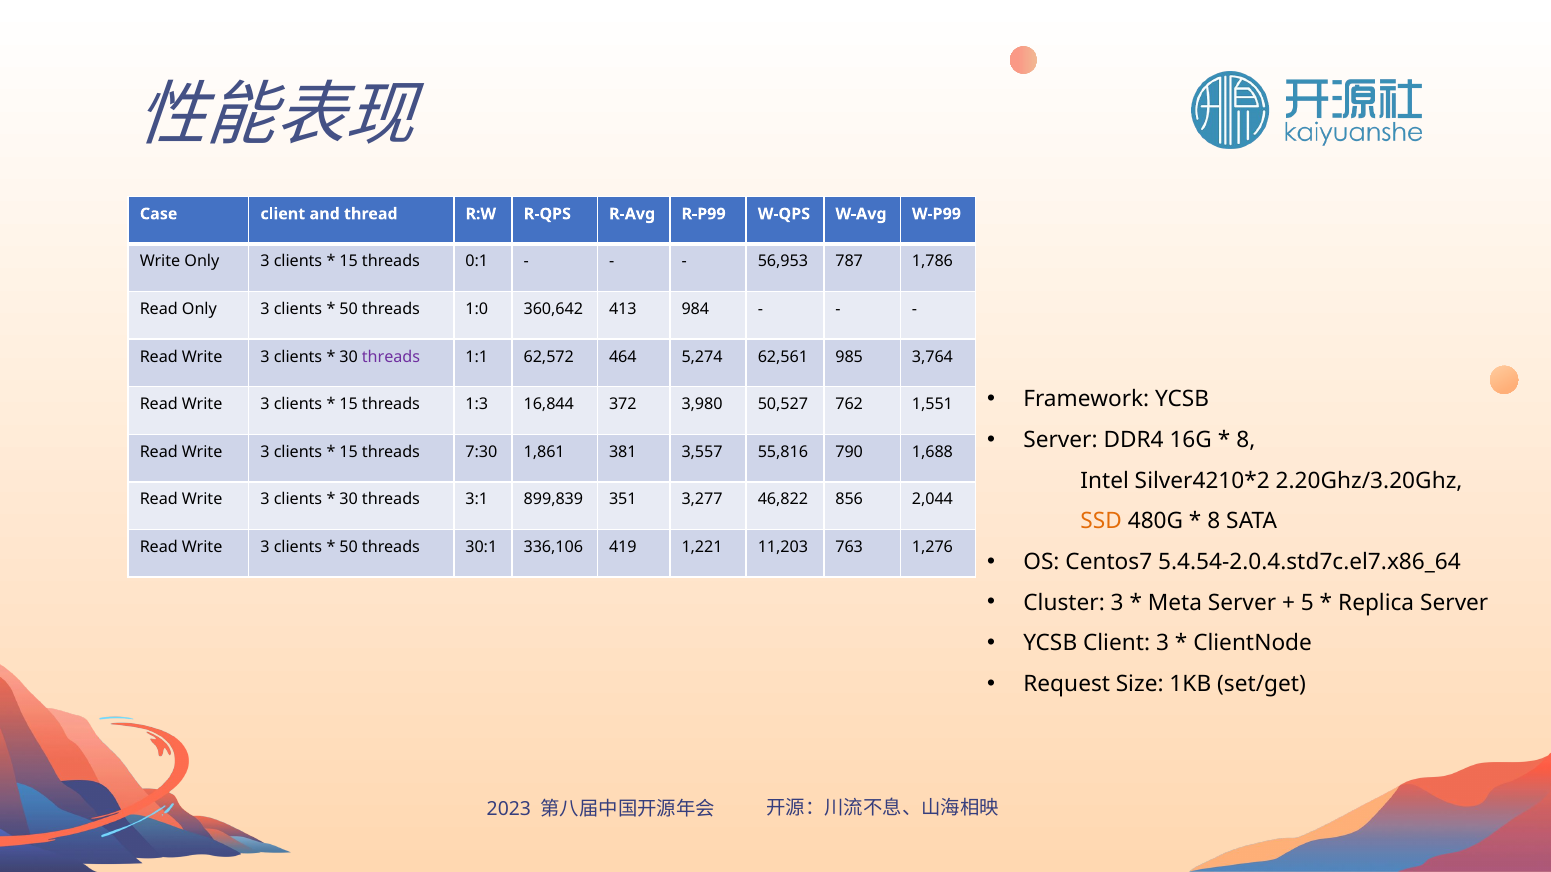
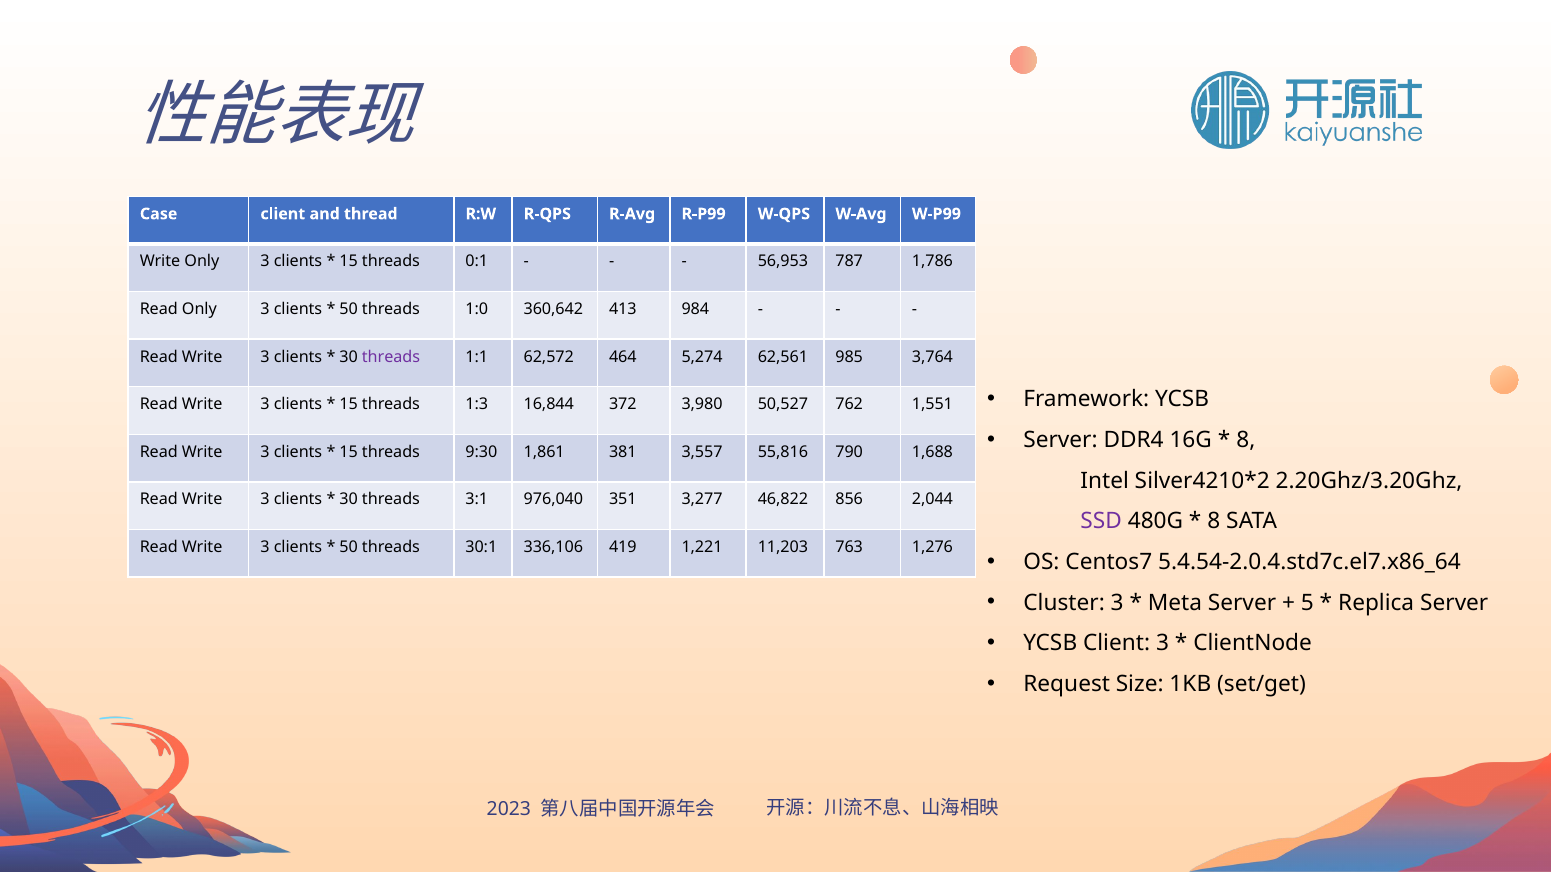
7:30: 7:30 -> 9:30 (481, 452)
899,839: 899,839 -> 976,040 (553, 500)
SSD colour: orange -> purple (1101, 521)
